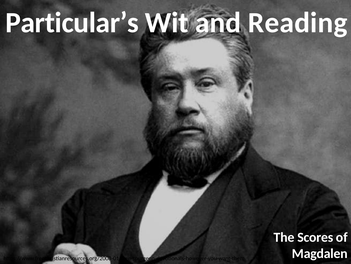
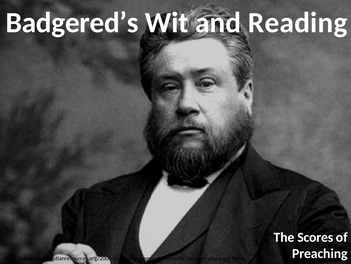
Particular’s: Particular’s -> Badgered’s (72, 23)
Magdalen: Magdalen -> Preaching (320, 253)
